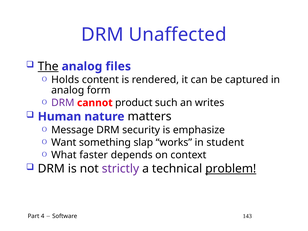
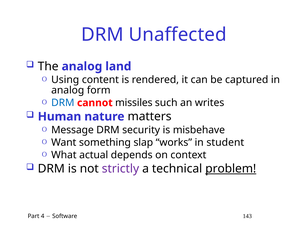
The underline: present -> none (48, 66)
files: files -> land (118, 66)
Holds: Holds -> Using (65, 80)
DRM colour: purple -> blue (63, 103)
product: product -> missiles (134, 103)
emphasize: emphasize -> misbehave (199, 130)
faster: faster -> actual (94, 155)
